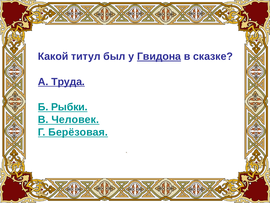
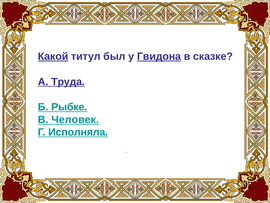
Какой underline: none -> present (53, 56)
Рыбки: Рыбки -> Рыбке (69, 107)
Берёзовая: Берёзовая -> Исполняла (78, 132)
